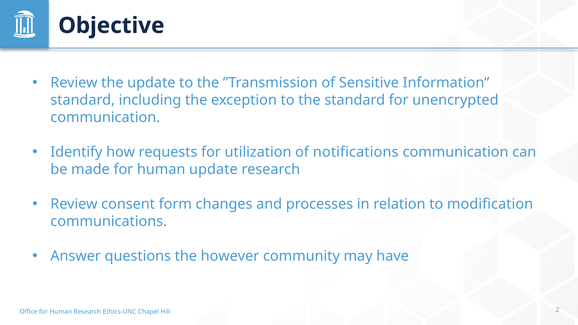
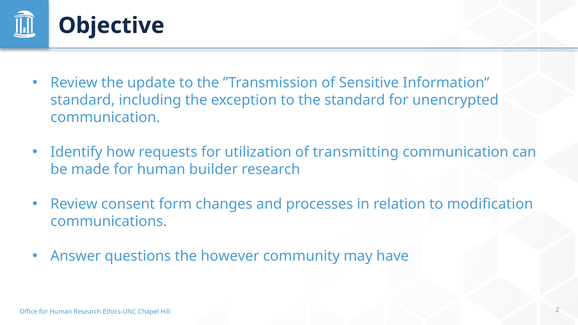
notifications: notifications -> transmitting (356, 152)
human update: update -> builder (213, 169)
